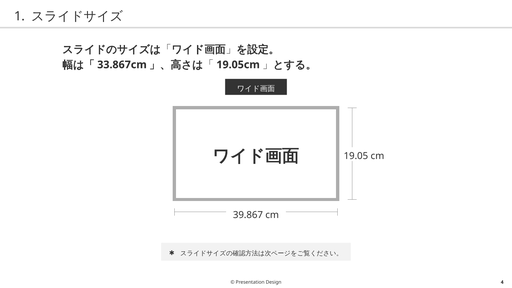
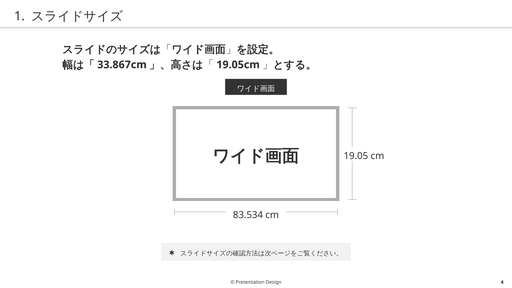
39.867: 39.867 -> 83.534 (248, 215)
